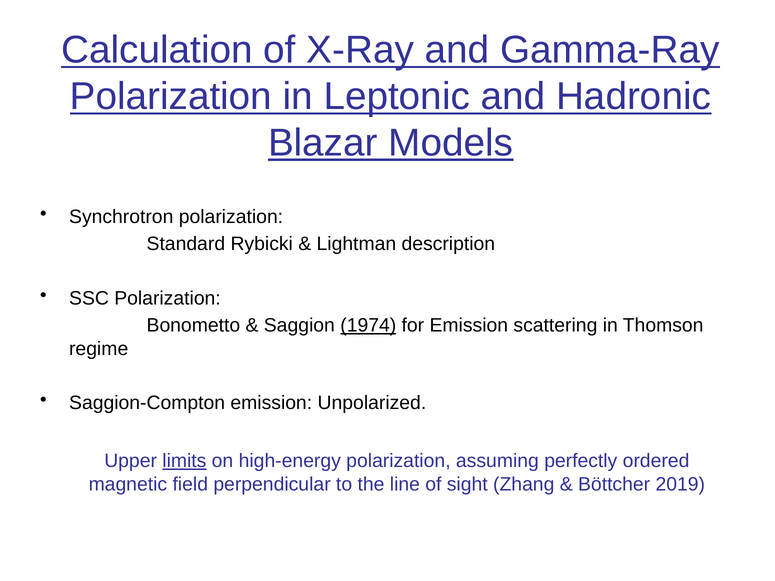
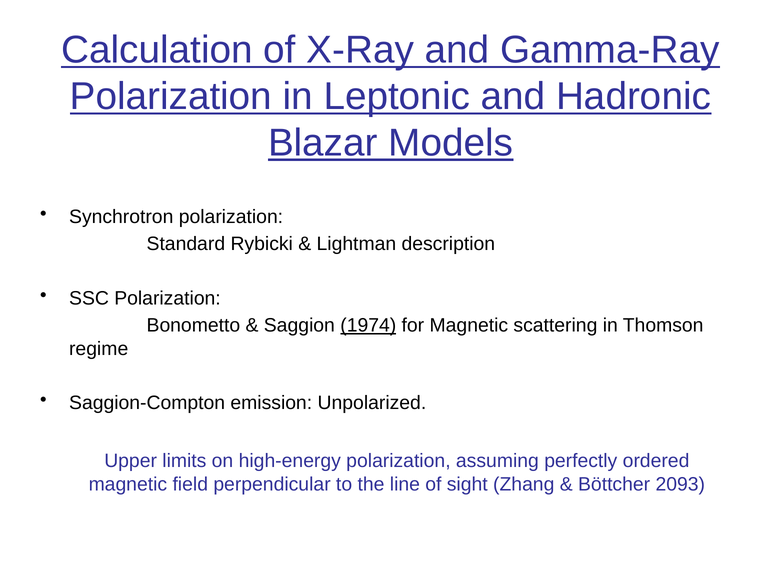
for Emission: Emission -> Magnetic (469, 326)
limits underline: present -> none (184, 461)
2019: 2019 -> 2093 (680, 484)
